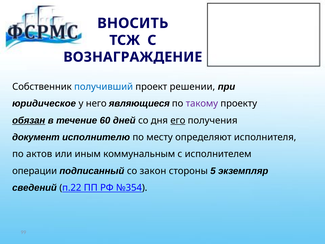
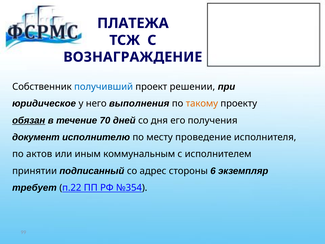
ВНОСИТЬ: ВНОСИТЬ -> ПЛАТЕЖА (133, 23)
являющиеся: являющиеся -> выполнения (139, 103)
такому colour: purple -> orange (202, 103)
60: 60 -> 70 (105, 120)
его underline: present -> none (178, 120)
определяют: определяют -> проведение (203, 137)
операции: операции -> принятии (35, 171)
закон: закон -> адрес (153, 171)
5: 5 -> 6 (213, 171)
сведений: сведений -> требует (34, 187)
